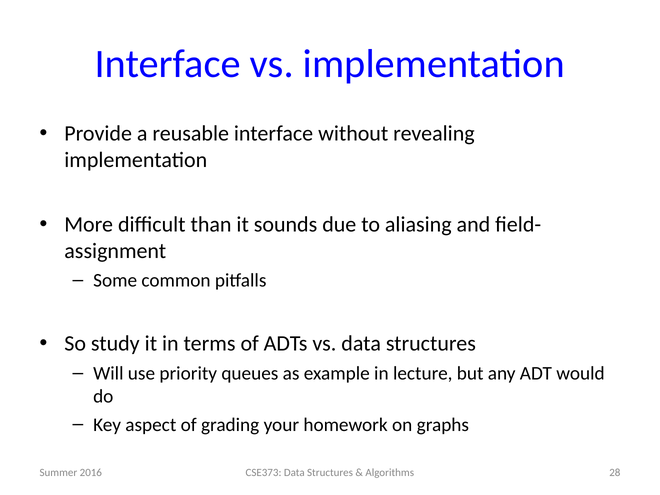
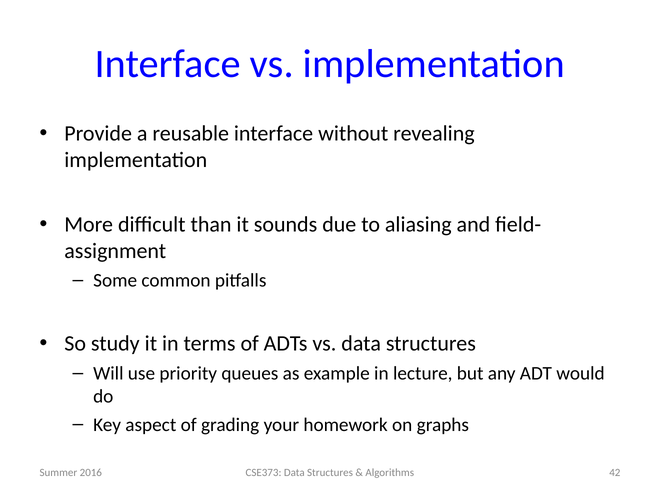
28: 28 -> 42 (615, 473)
